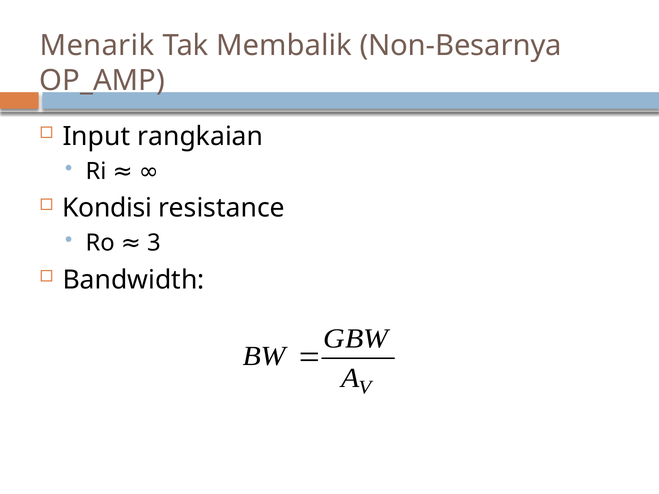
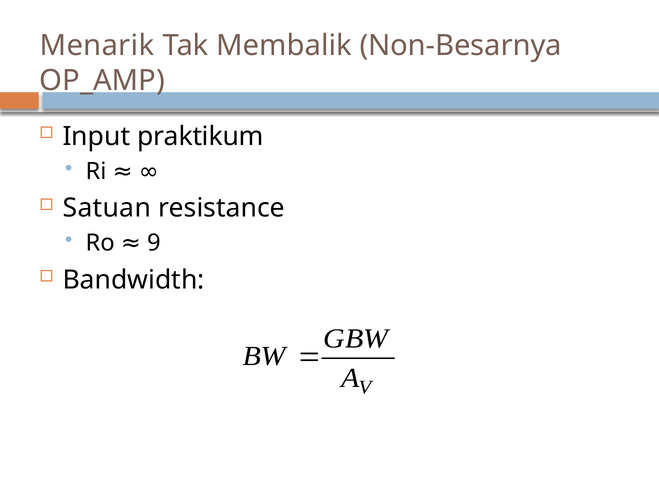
rangkaian: rangkaian -> praktikum (200, 136)
Kondisi: Kondisi -> Satuan (107, 208)
3: 3 -> 9 (154, 243)
